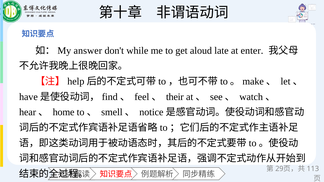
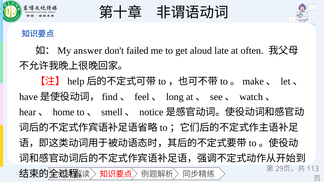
while: while -> failed (137, 51)
enter: enter -> often (252, 51)
their: their -> long (175, 97)
